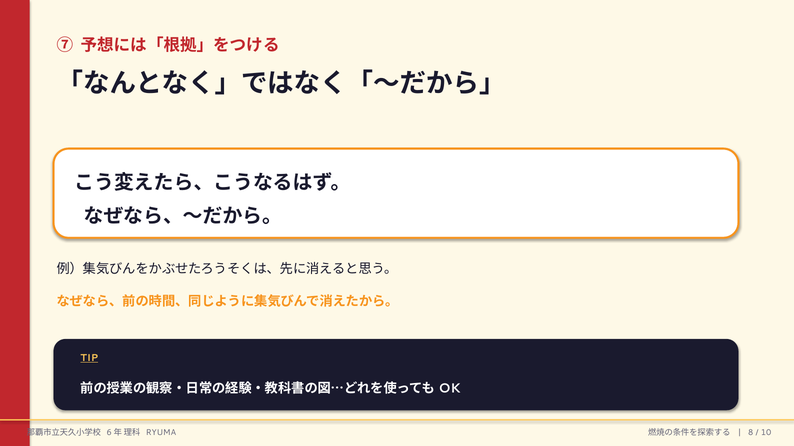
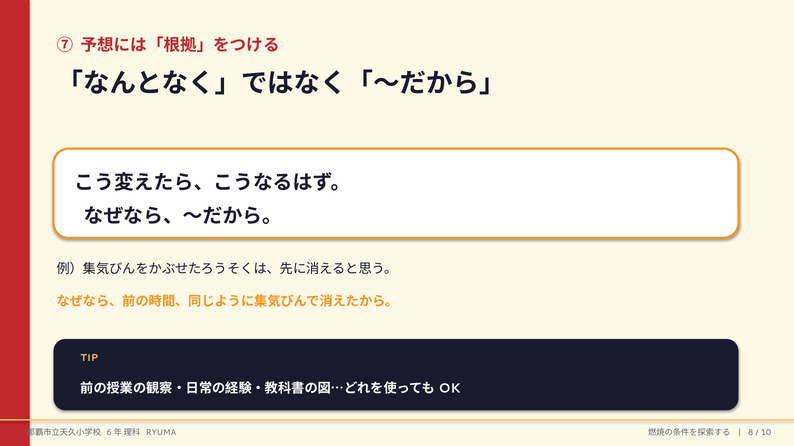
TIP underline: present -> none (89, 359)
